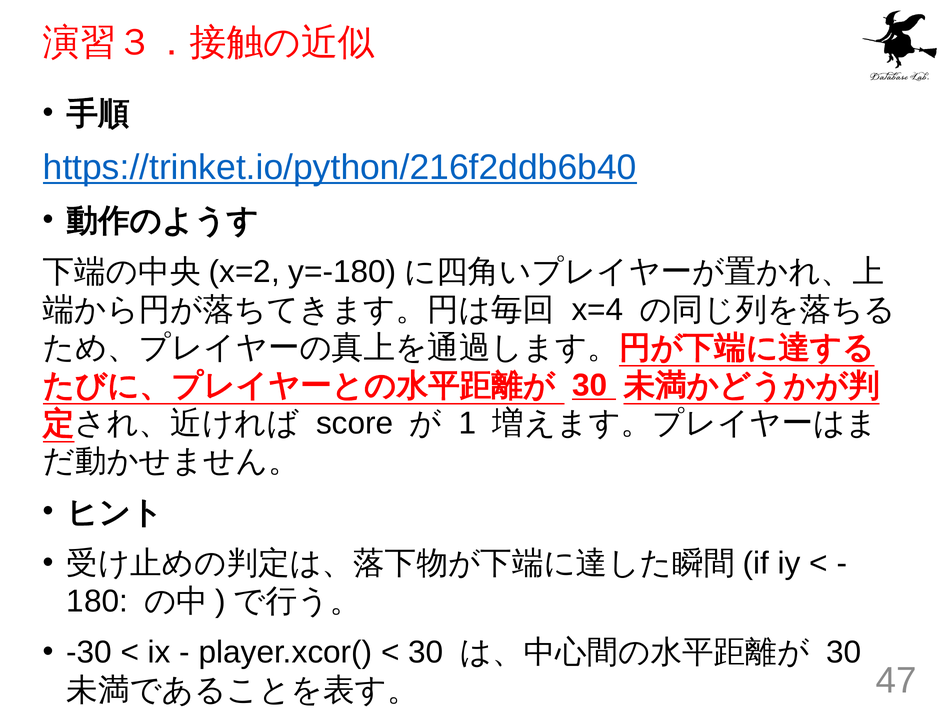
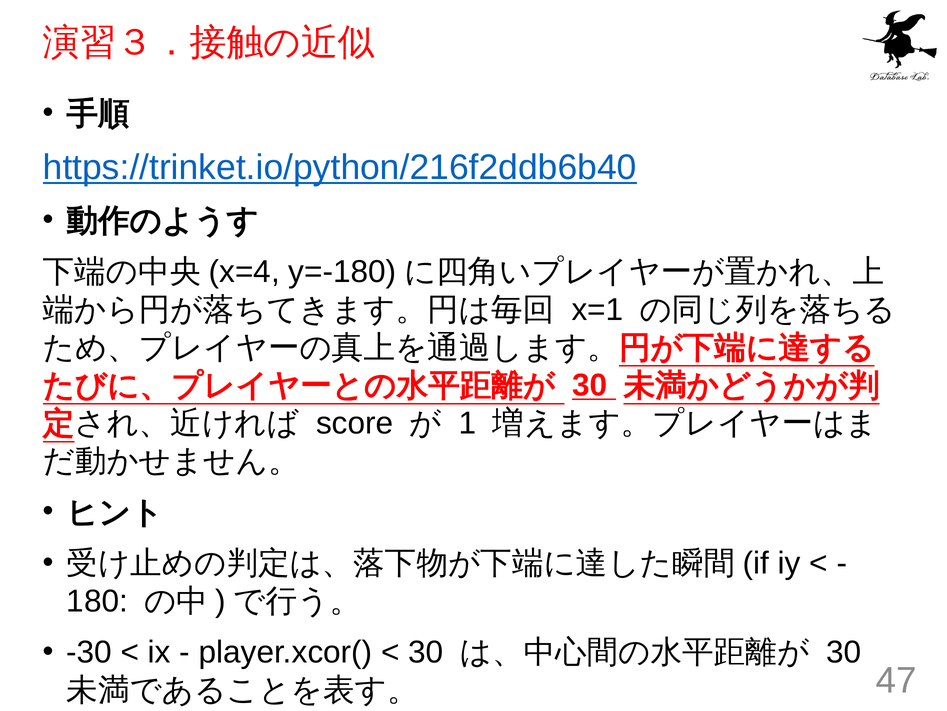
x=2: x=2 -> x=4 (244, 271)
x=4: x=4 -> x=1 (597, 309)
